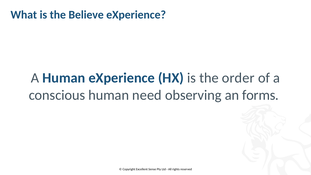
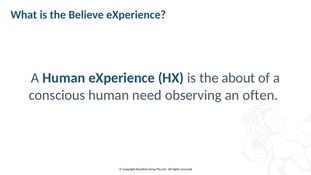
order: order -> about (238, 78)
forms: forms -> often (260, 95)
